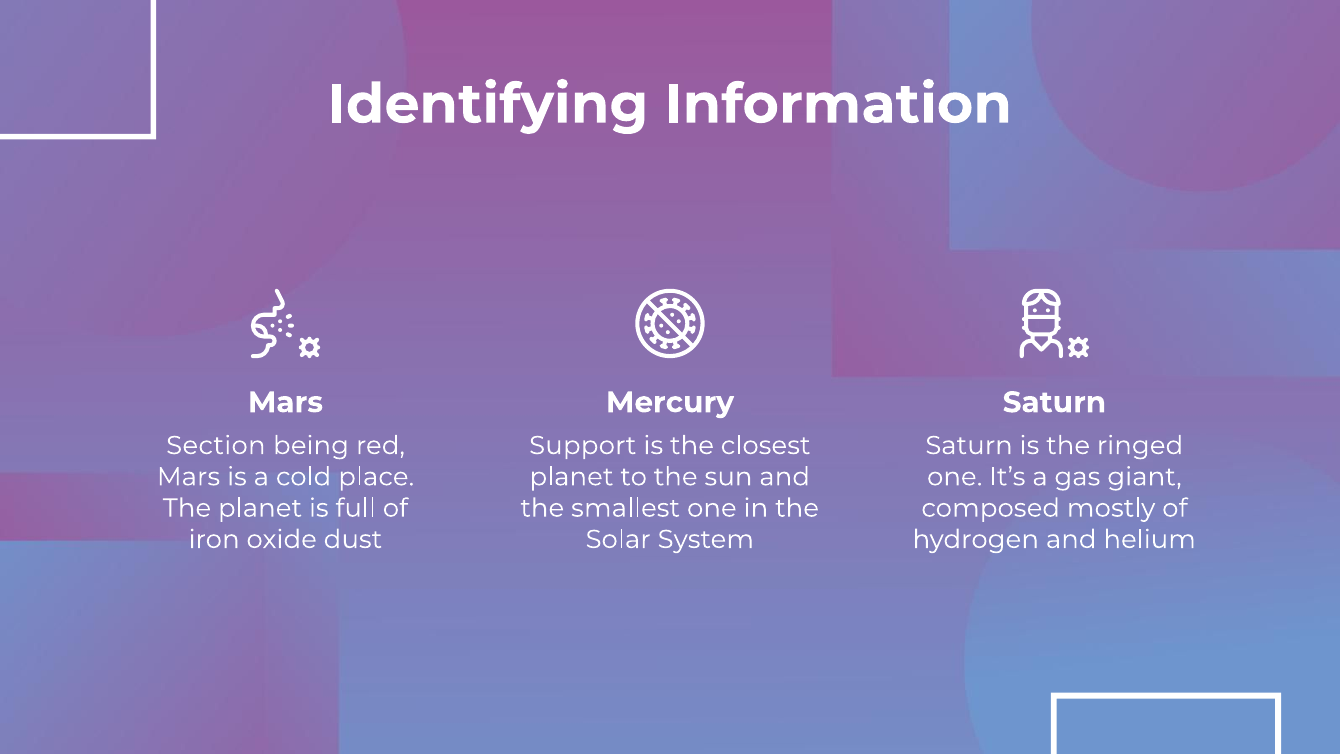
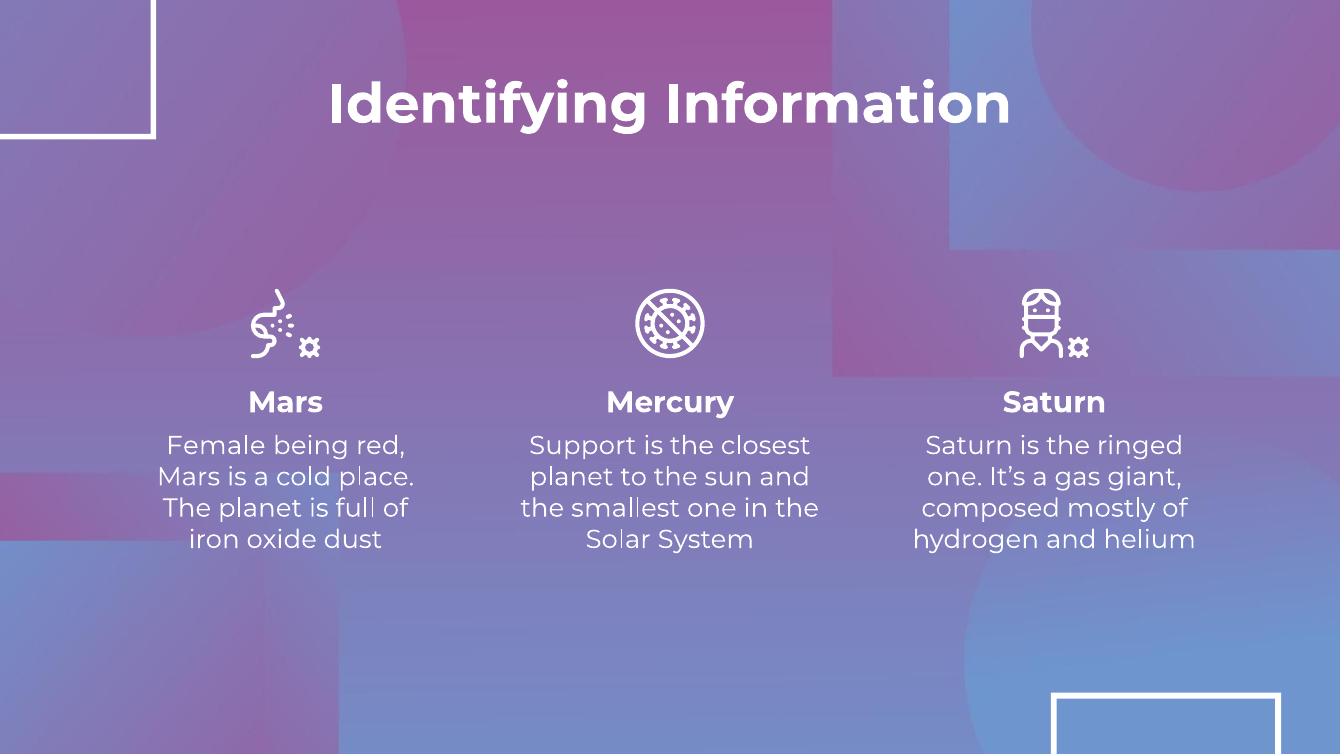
Section: Section -> Female (216, 445)
